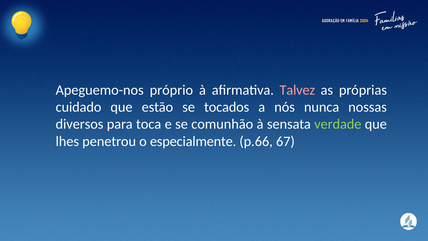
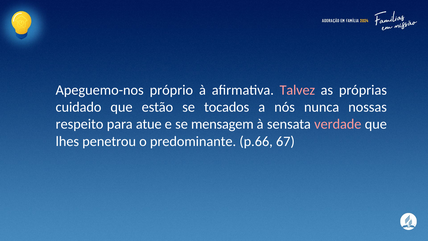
diversos: diversos -> respeito (80, 124)
toca: toca -> atue (149, 124)
comunhão: comunhão -> mensagem (222, 124)
verdade colour: light green -> pink (338, 124)
especialmente: especialmente -> predominante (193, 141)
